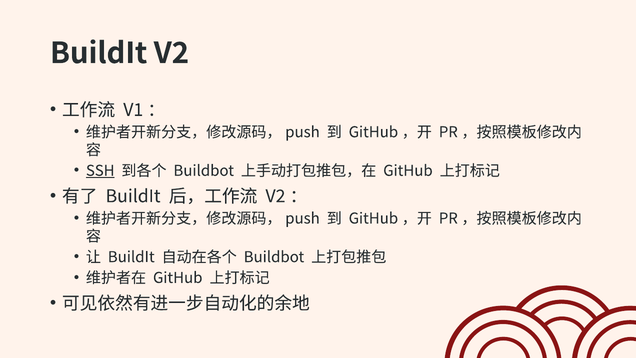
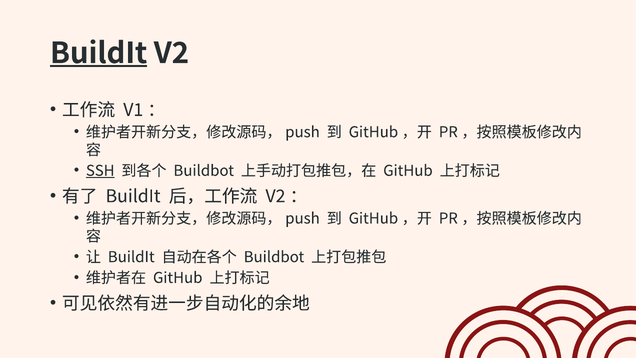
BuildIt underline: none -> present (99, 53)
